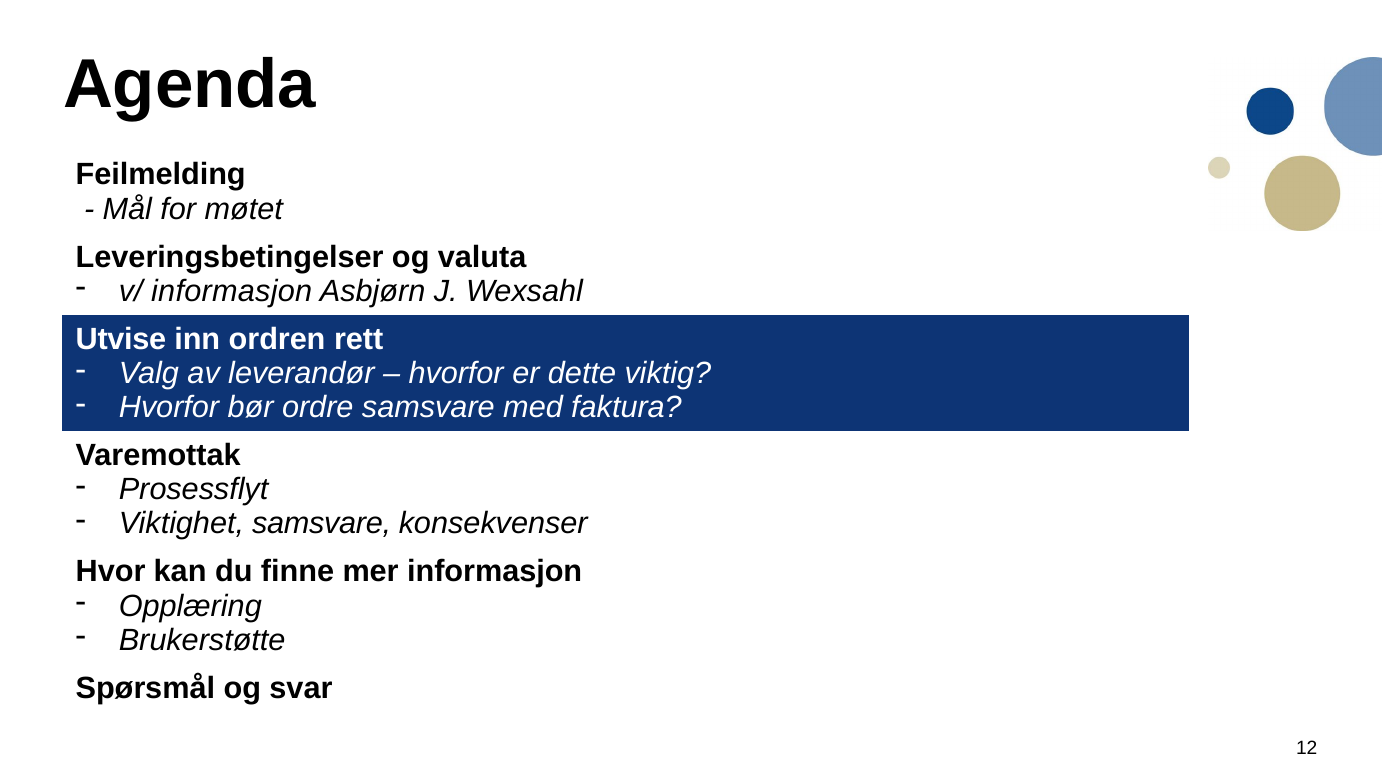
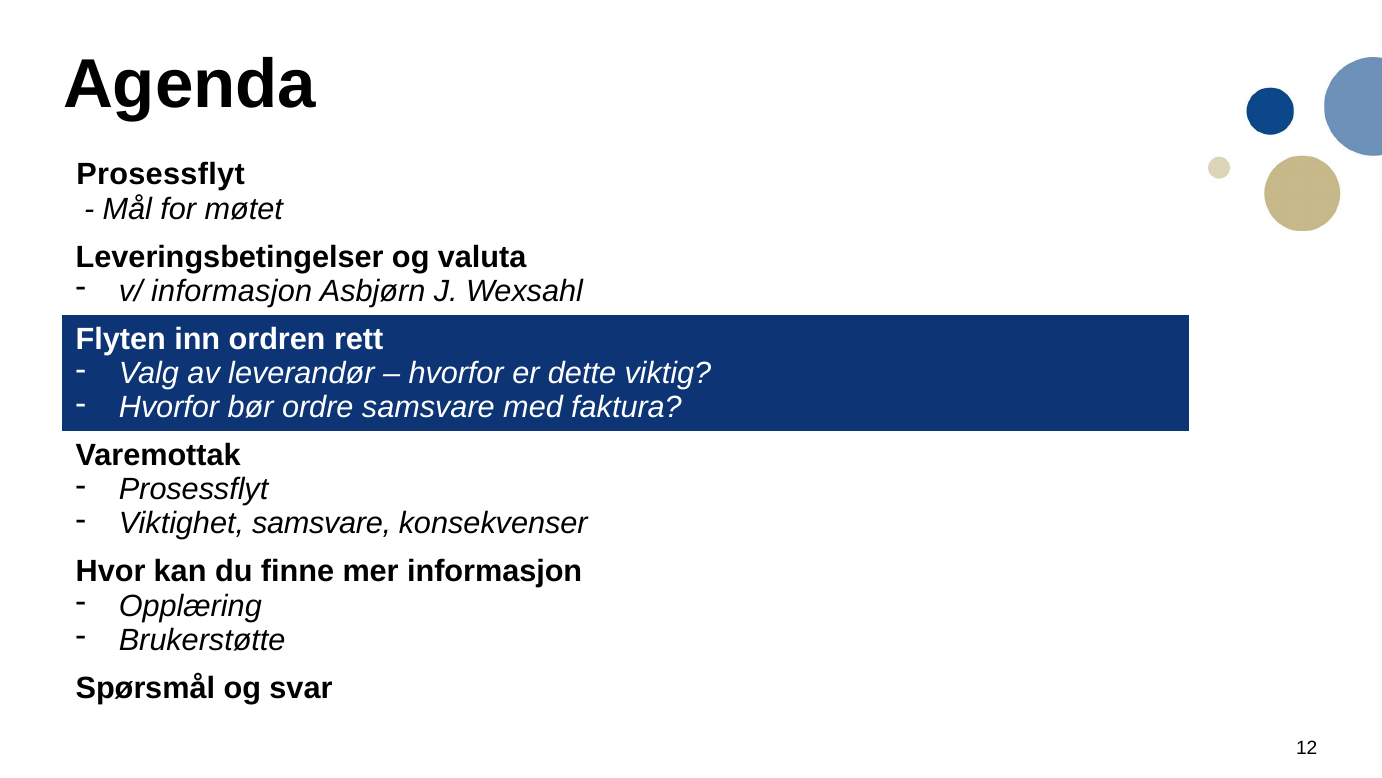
Feilmelding: Feilmelding -> Prosessflyt (161, 175)
Utvise: Utvise -> Flyten (121, 339)
